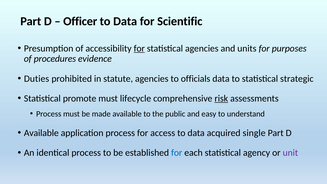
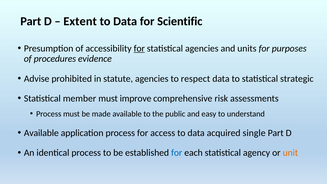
Officer: Officer -> Extent (80, 21)
Duties: Duties -> Advise (37, 79)
officials: officials -> respect (196, 79)
promote: promote -> member (80, 98)
lifecycle: lifecycle -> improve (136, 98)
risk underline: present -> none (221, 98)
unit colour: purple -> orange (290, 153)
